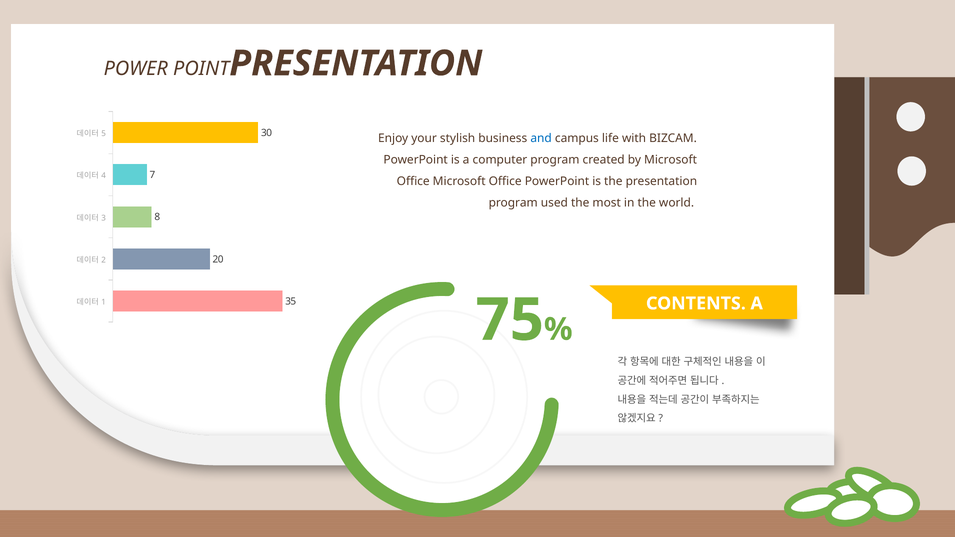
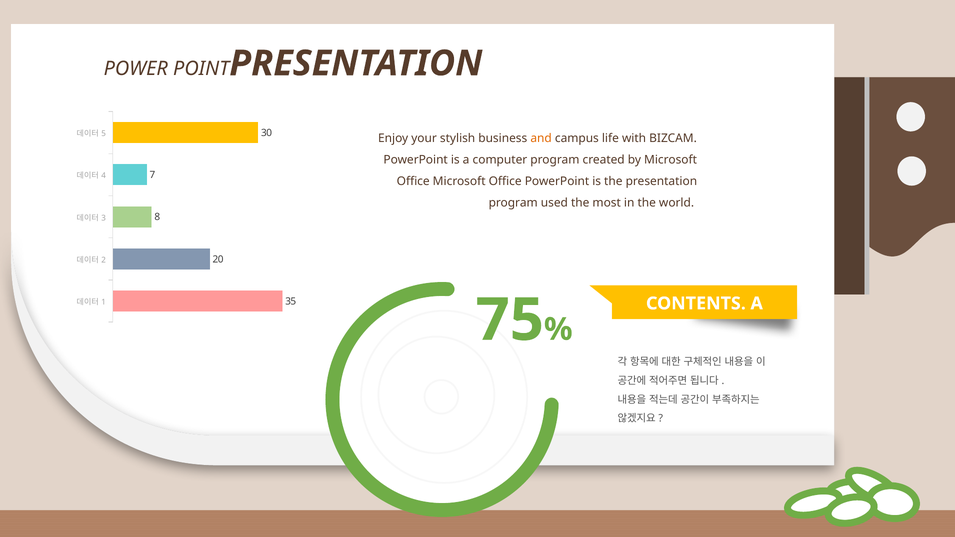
and colour: blue -> orange (541, 138)
